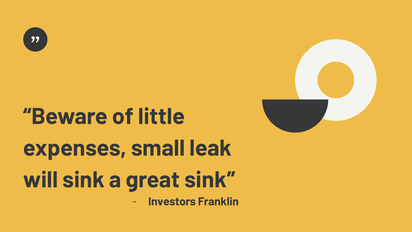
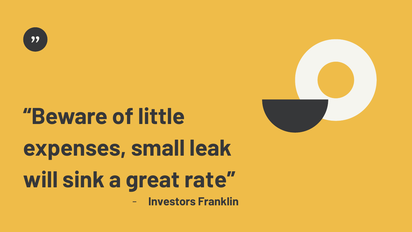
great sink: sink -> rate (210, 180)
